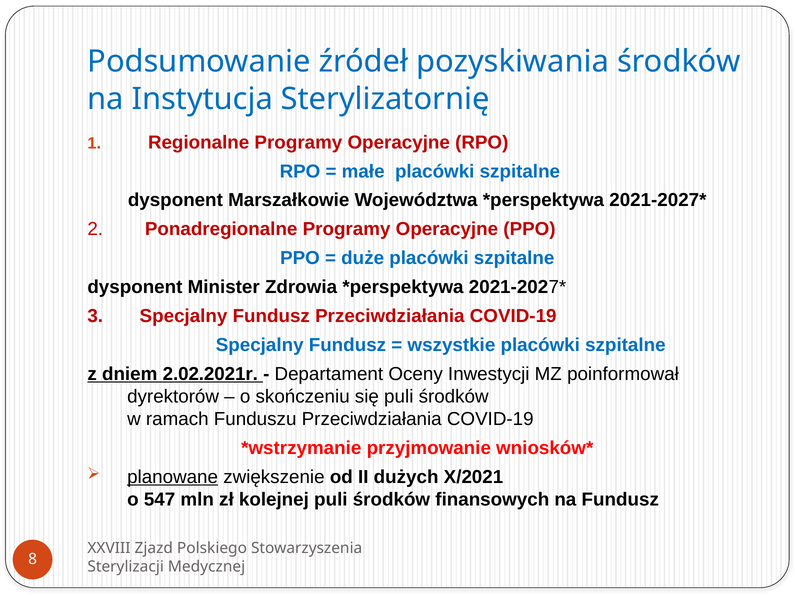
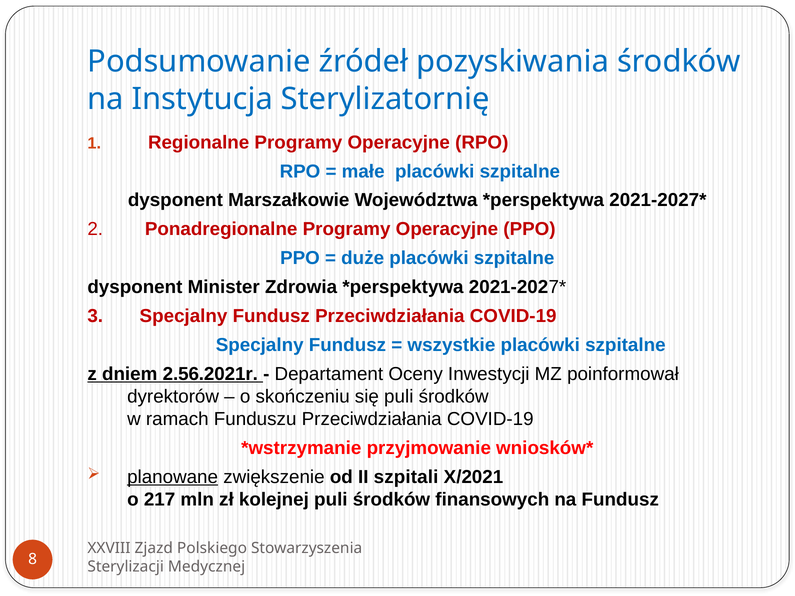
2.02.2021r: 2.02.2021r -> 2.56.2021r (210, 374)
dużych: dużych -> szpitali (406, 477)
547: 547 -> 217 (160, 500)
